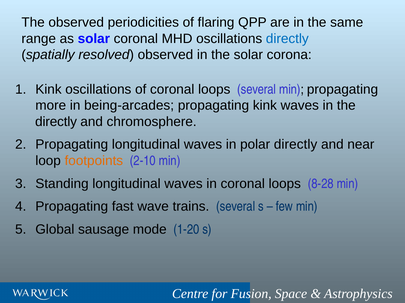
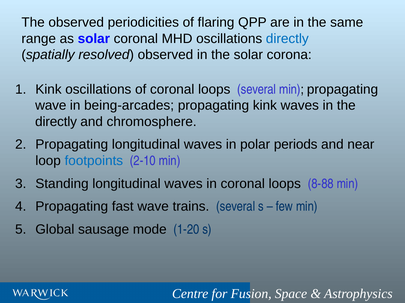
more: more -> wave (51, 106)
polar directly: directly -> periods (296, 145)
footpoints colour: orange -> blue (94, 161)
8-28: 8-28 -> 8-88 (321, 184)
